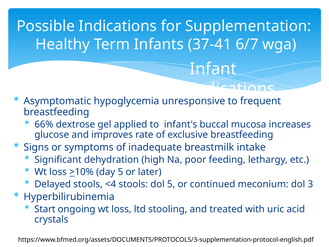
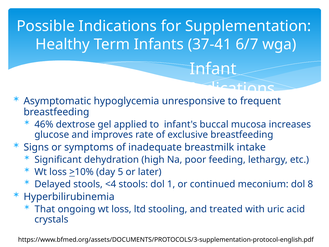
66%: 66% -> 46% (44, 124)
dol 5: 5 -> 1 (171, 184)
3: 3 -> 8 (310, 184)
Start: Start -> That (45, 209)
